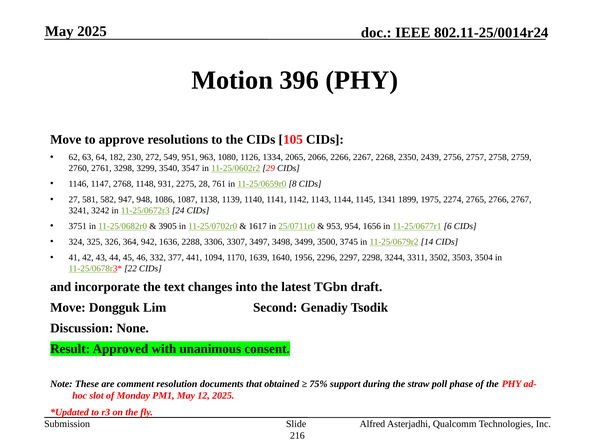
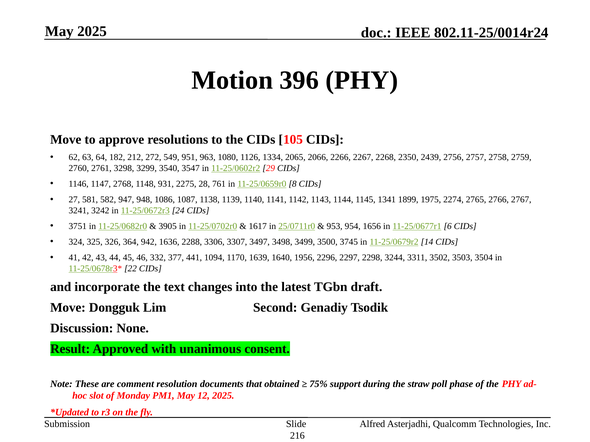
230: 230 -> 212 (135, 157)
